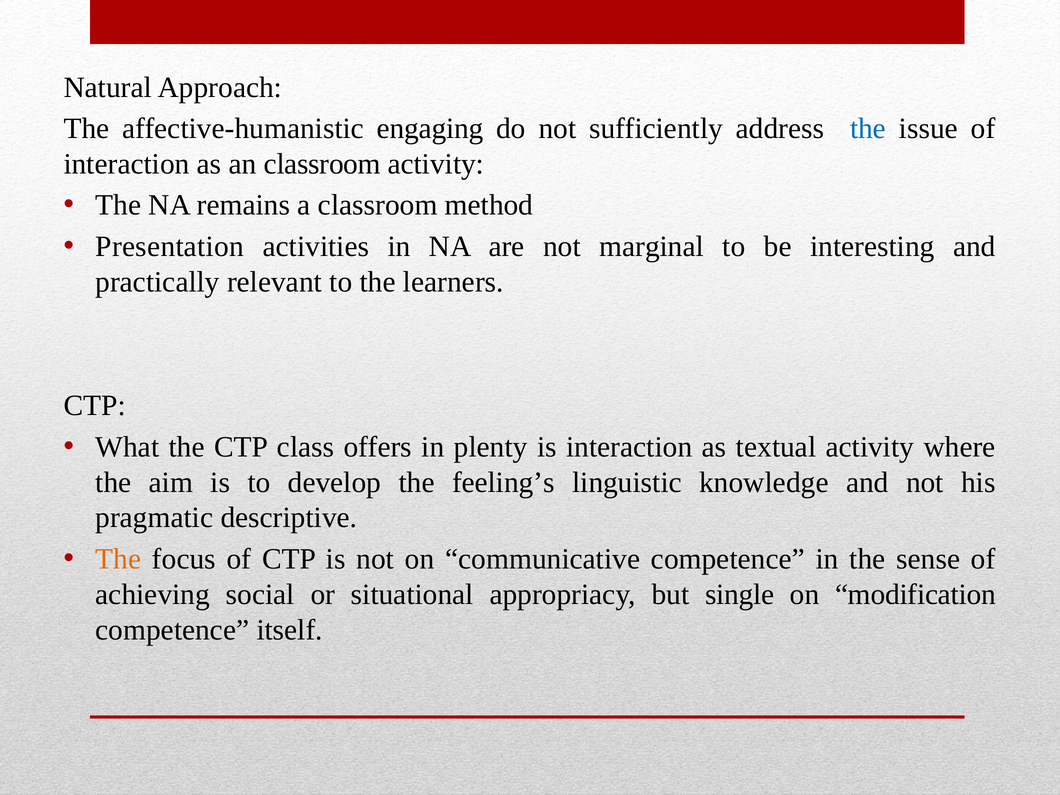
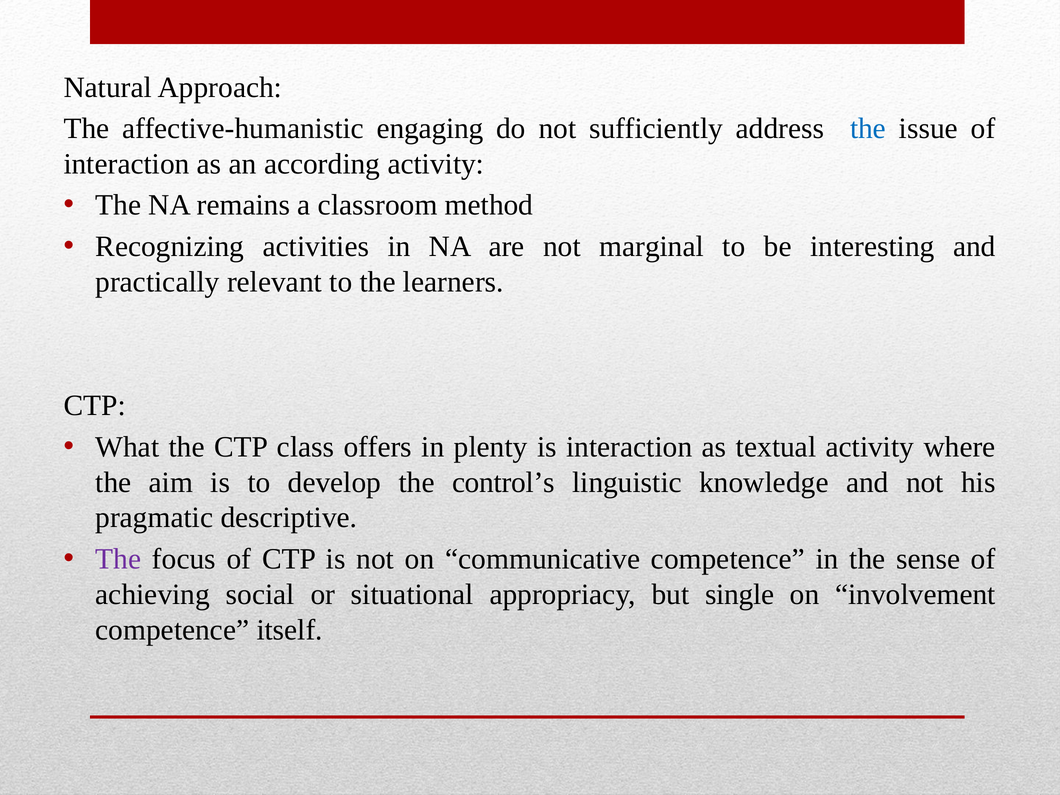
an classroom: classroom -> according (322, 164)
Presentation: Presentation -> Recognizing (170, 247)
feeling’s: feeling’s -> control’s (503, 482)
The colour: orange -> purple (118, 559)
modification: modification -> involvement (915, 594)
